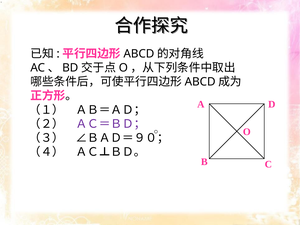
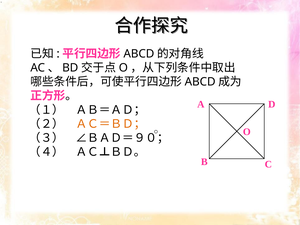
ＡＣ＝ＢＤ； colour: purple -> orange (111, 124)
